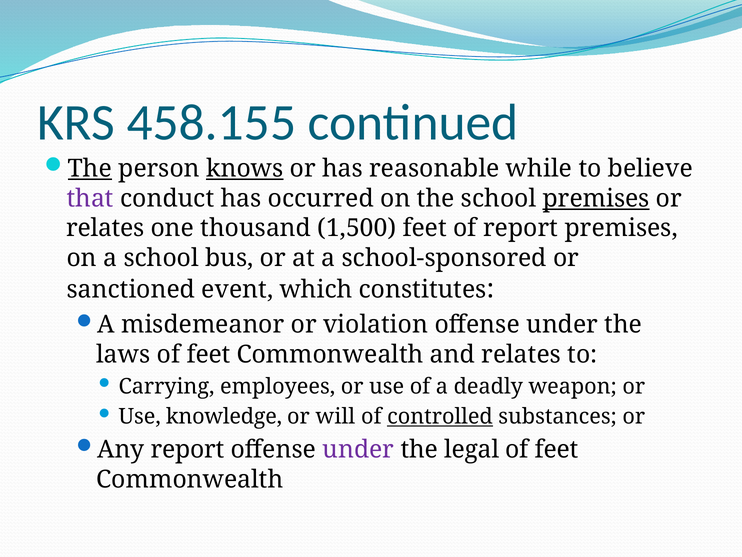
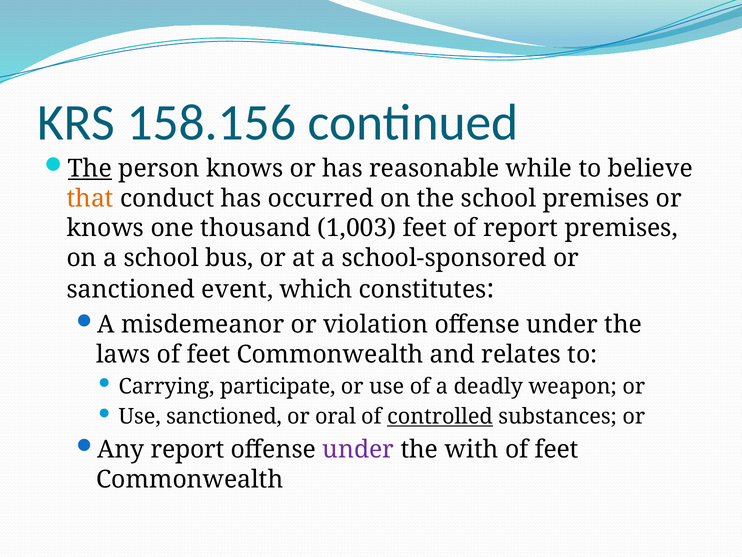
458.155: 458.155 -> 158.156 (211, 123)
knows underline: present -> none (245, 169)
that colour: purple -> orange (90, 198)
premises underline: present -> none (596, 198)
relates: relates -> knows (105, 228)
1,500: 1,500 -> 1,003 (357, 228)
employees: employees -> participate (278, 386)
Use knowledge: knowledge -> sanctioned (224, 416)
will: will -> oral (336, 416)
legal: legal -> with (472, 449)
